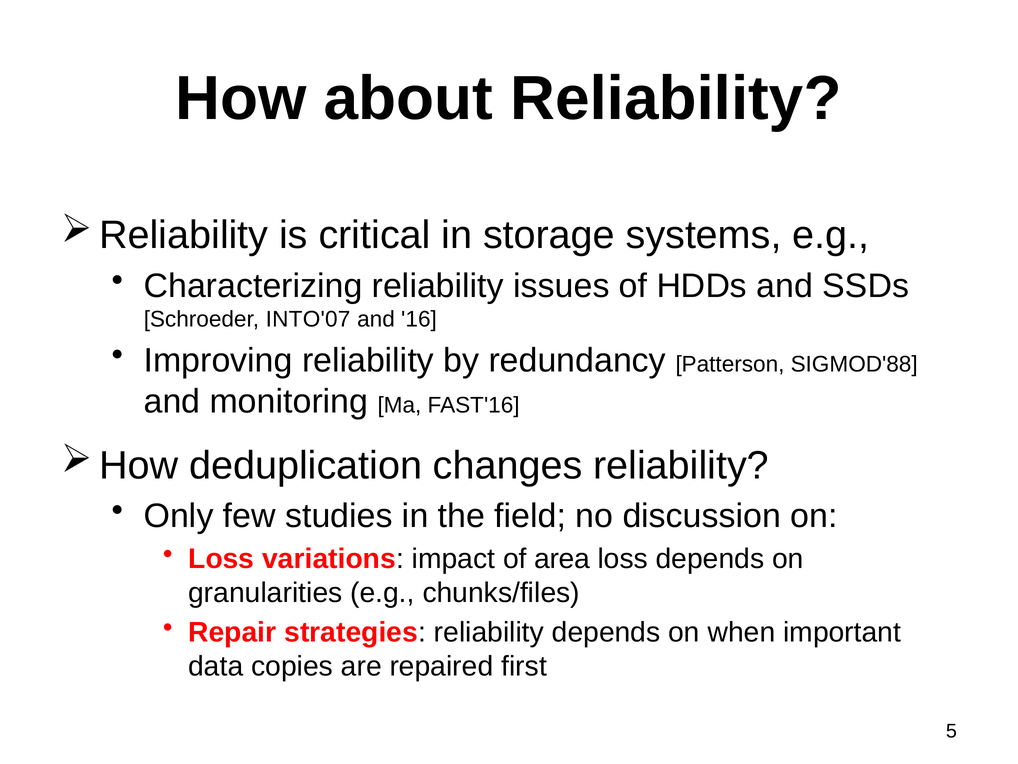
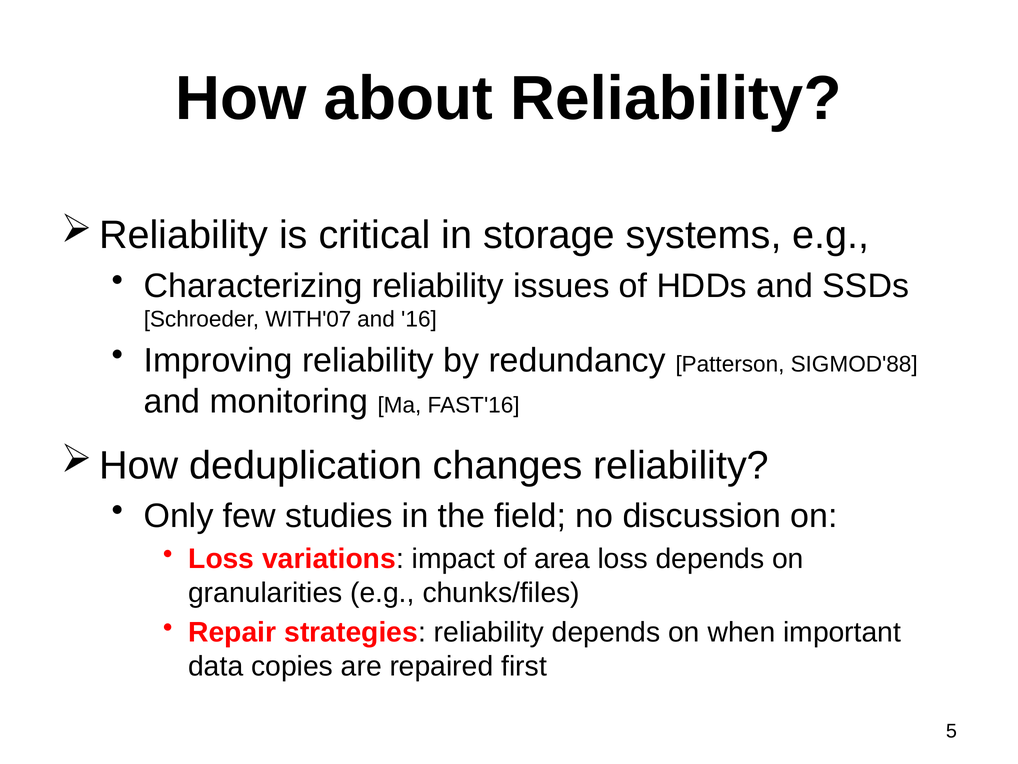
INTO'07: INTO'07 -> WITH'07 (308, 319)
